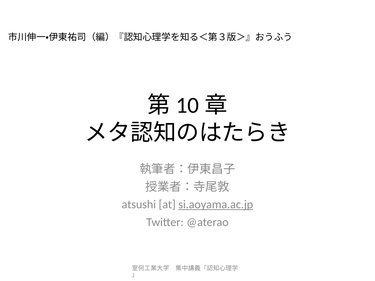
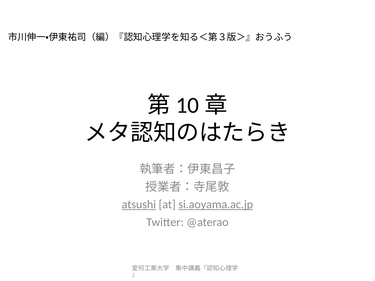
atsushi underline: none -> present (139, 205)
